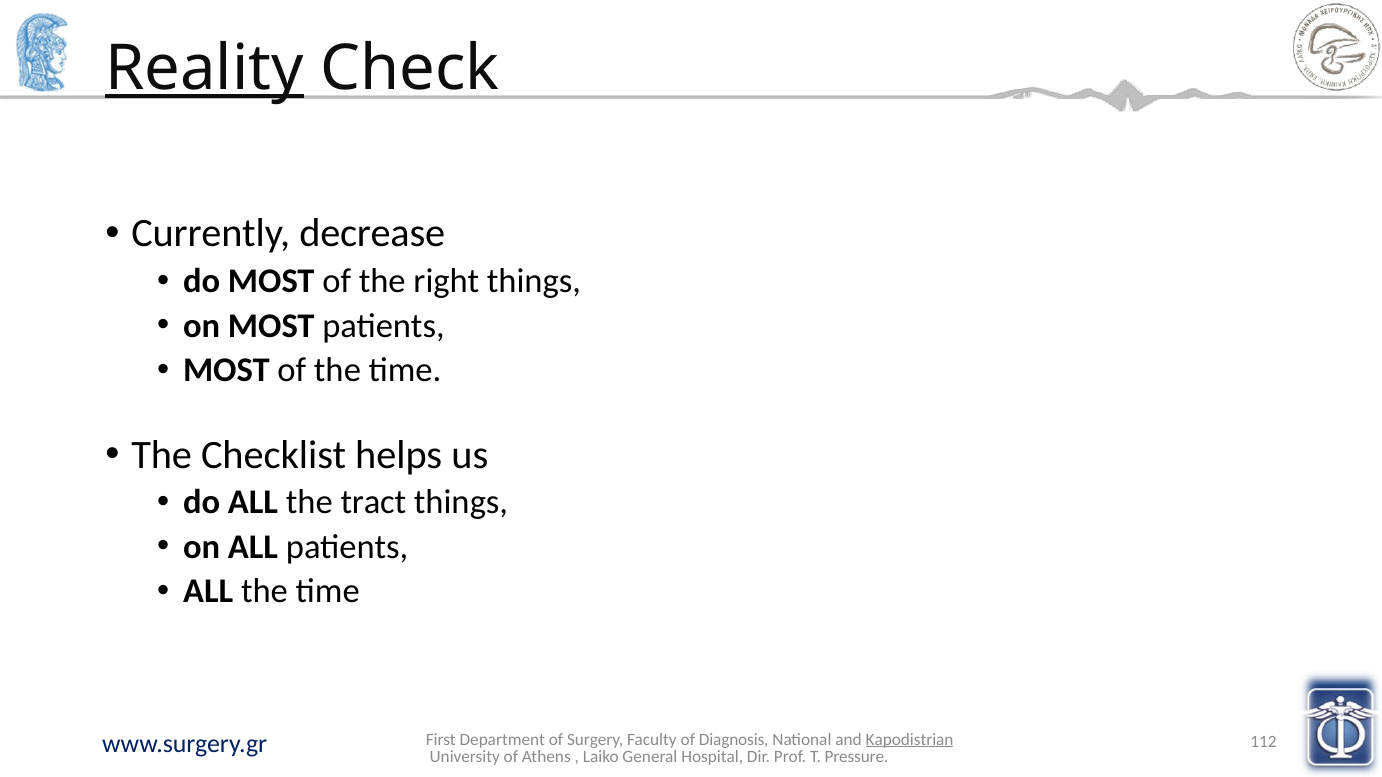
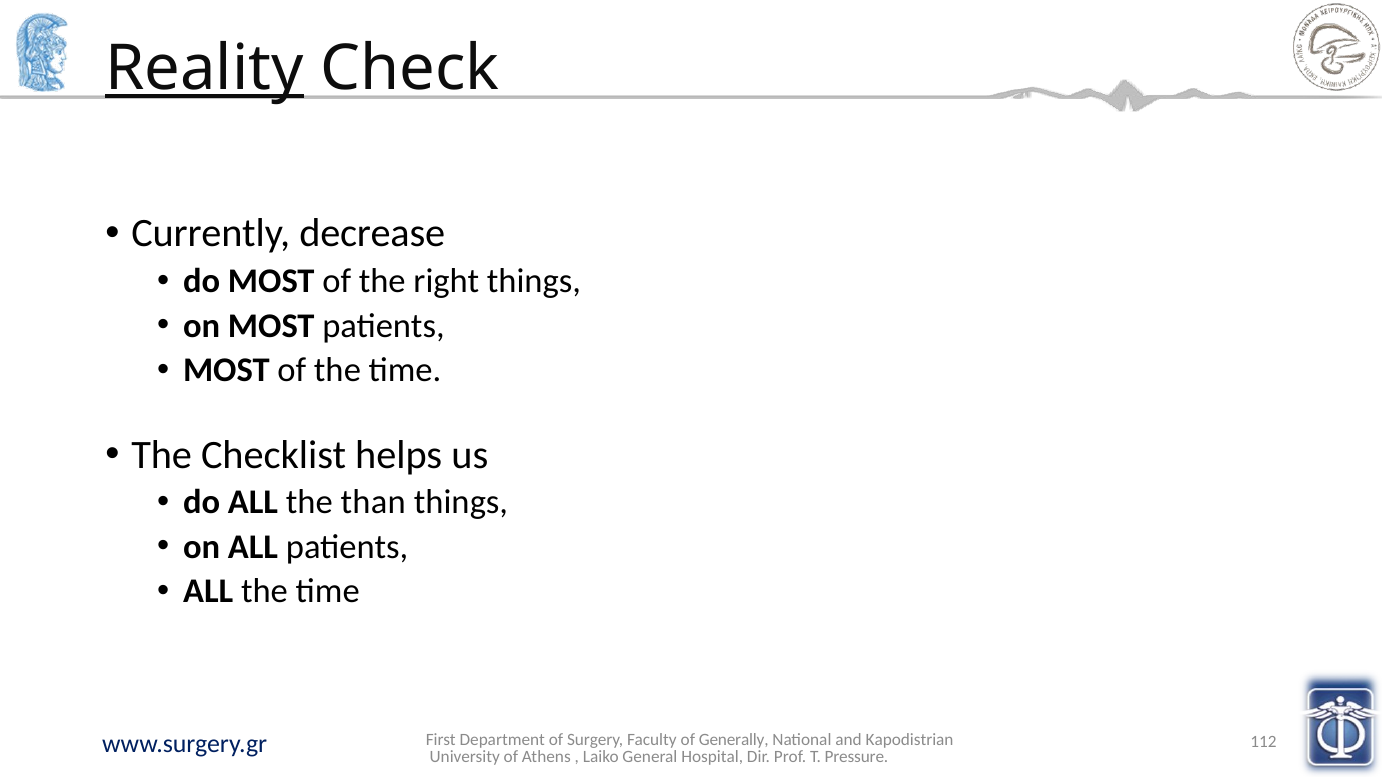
tract: tract -> than (373, 503)
Diagnosis: Diagnosis -> Generally (734, 740)
Kapodistrian underline: present -> none (910, 740)
